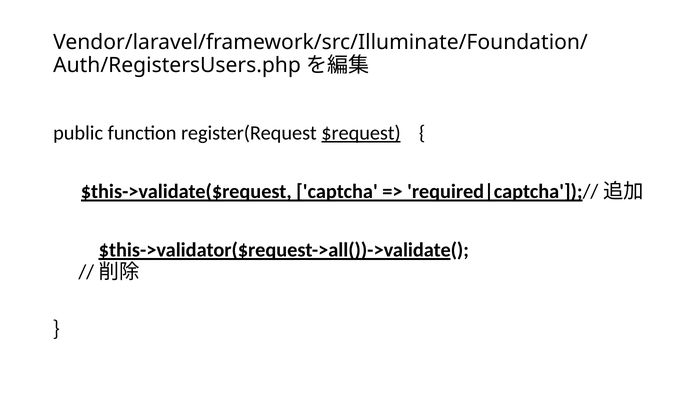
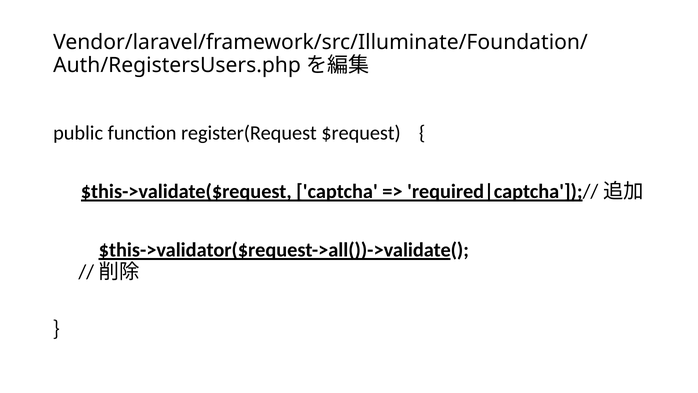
$request underline: present -> none (361, 133)
